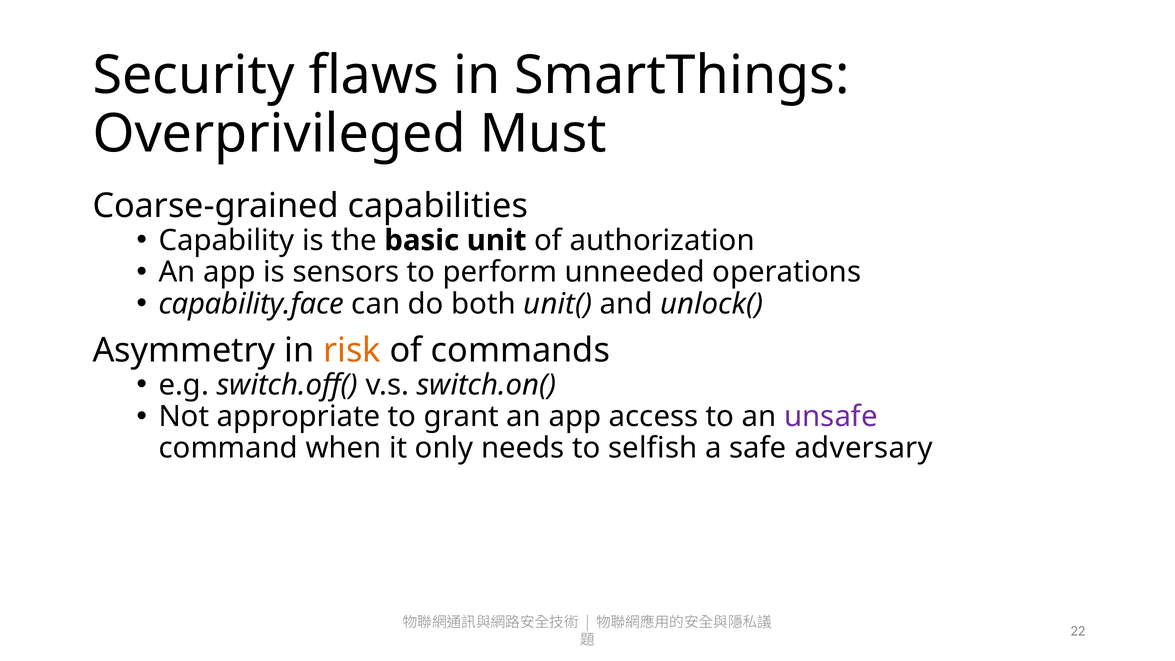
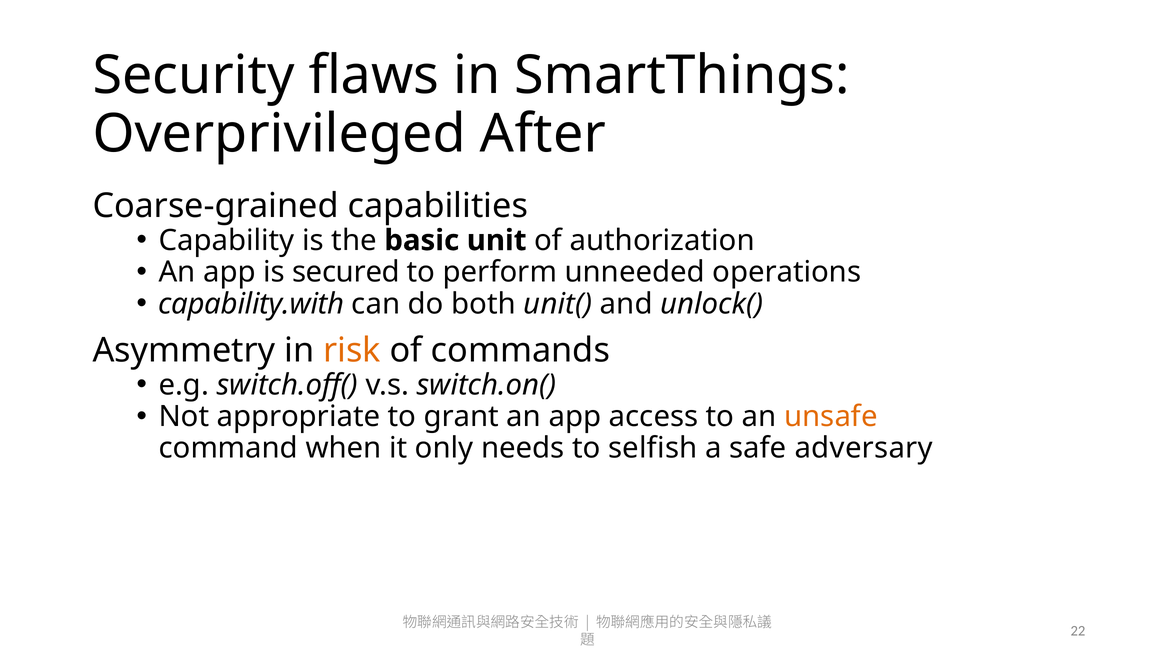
Must: Must -> After (543, 134)
sensors: sensors -> secured (346, 272)
capability.face: capability.face -> capability.with (251, 304)
unsafe colour: purple -> orange (831, 417)
